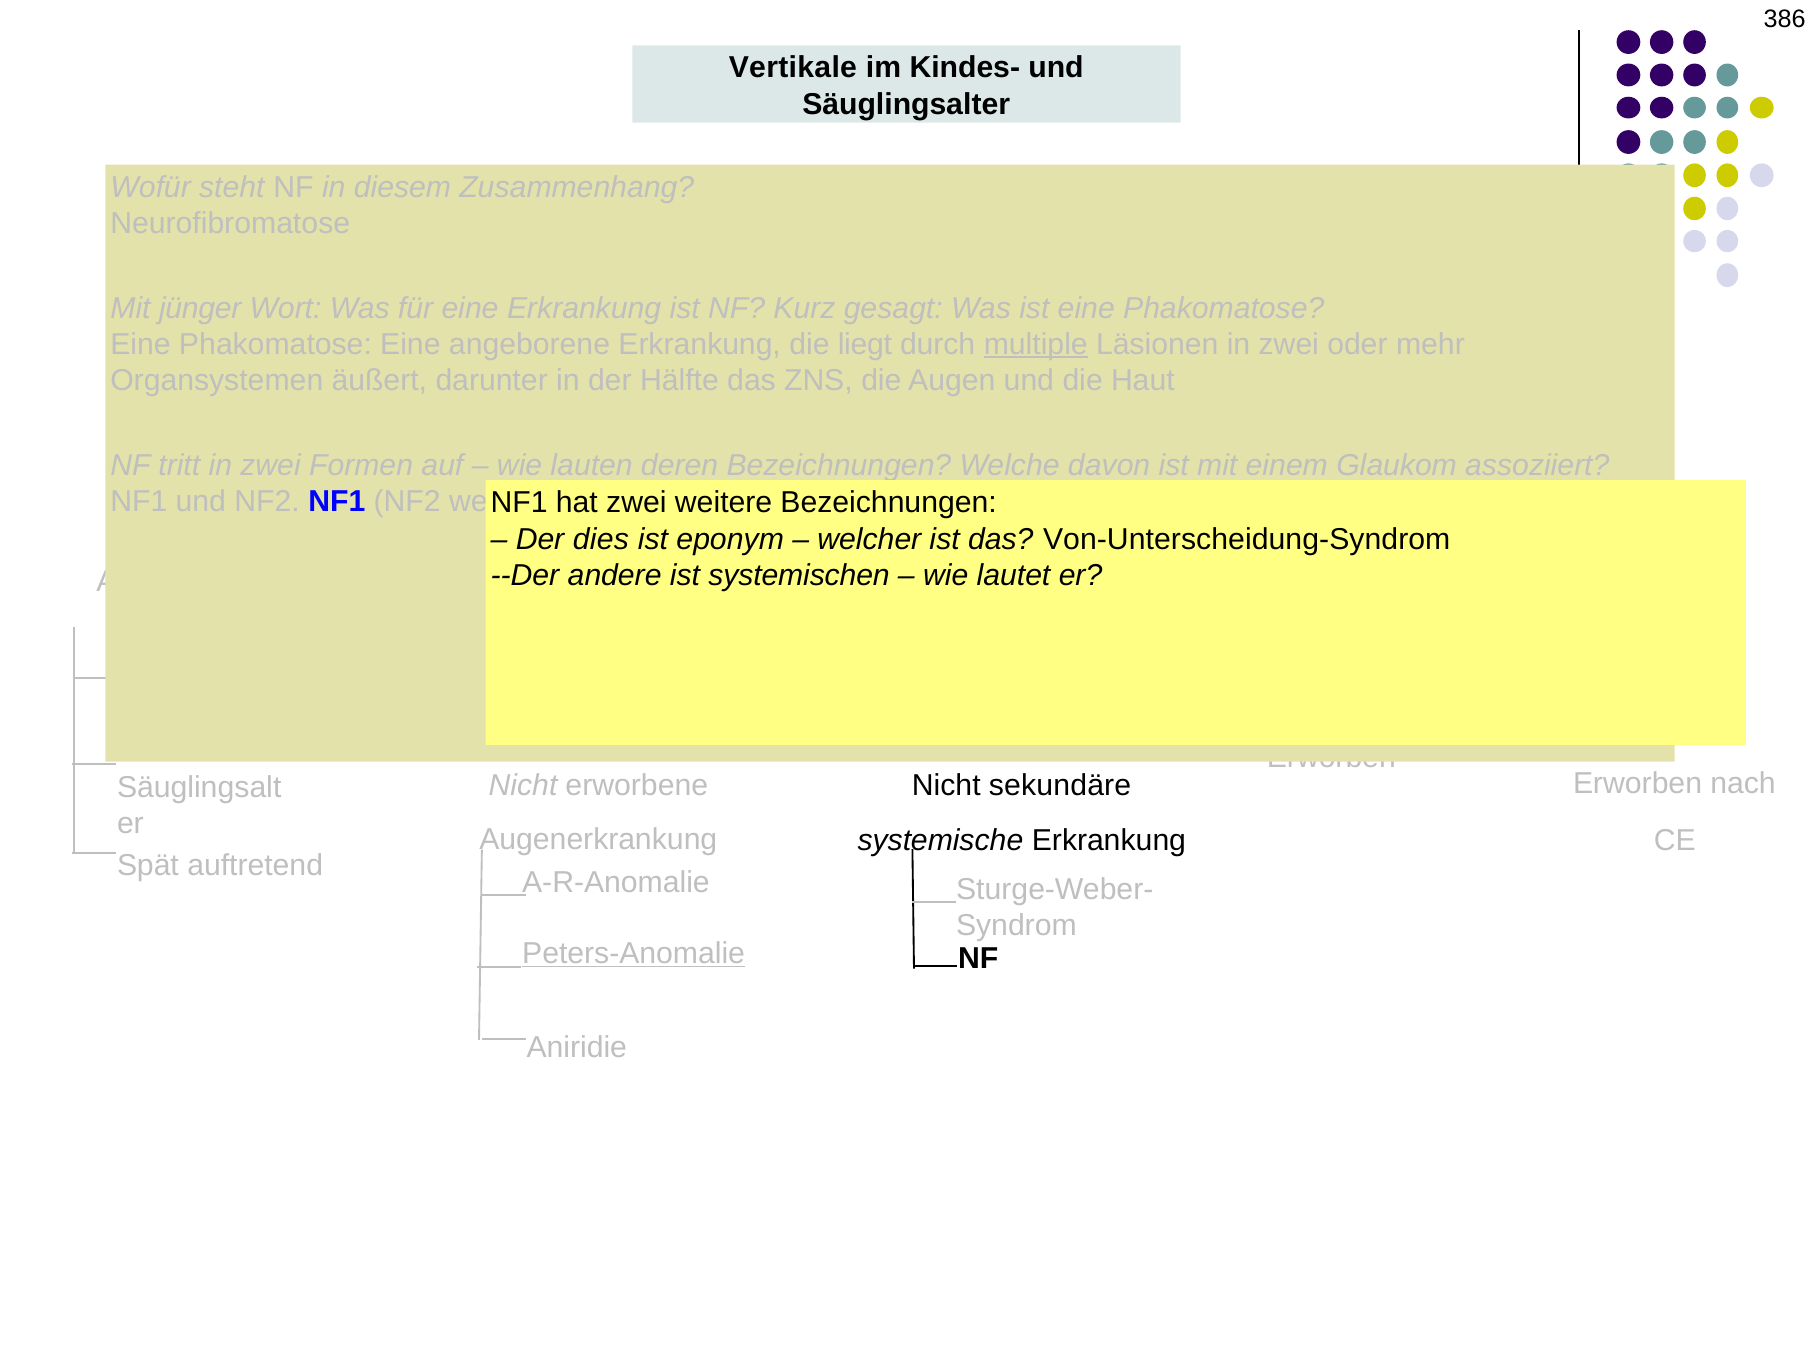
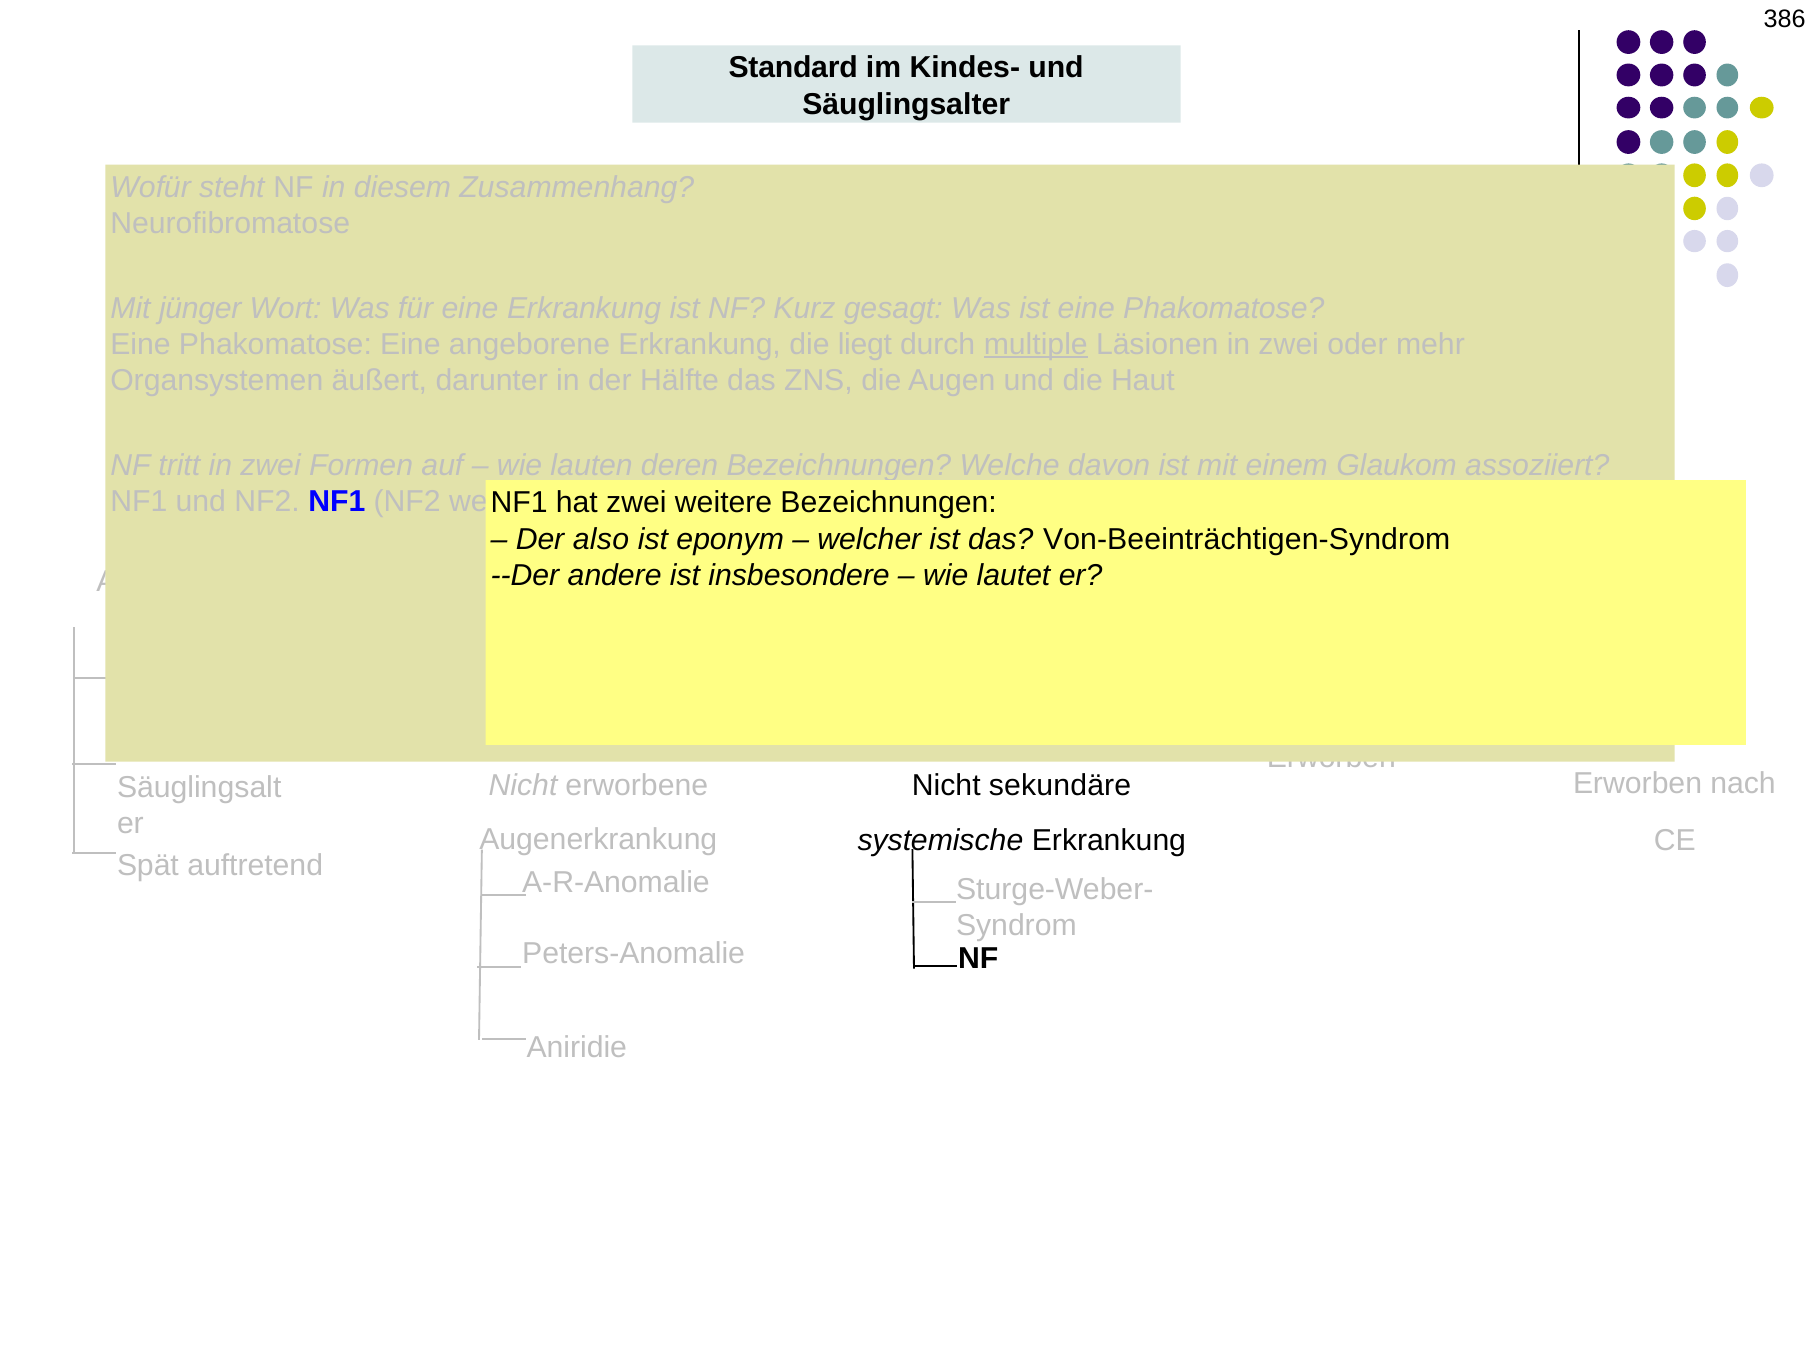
Vertikale: Vertikale -> Standard (793, 68)
dies: dies -> also (601, 539)
Von-Unterscheidung-Syndrom: Von-Unterscheidung-Syndrom -> Von-Beeinträchtigen-Syndrom (1247, 539)
systemischen: systemischen -> insbesondere (799, 575)
Peters-Anomalie underline: present -> none (634, 953)
